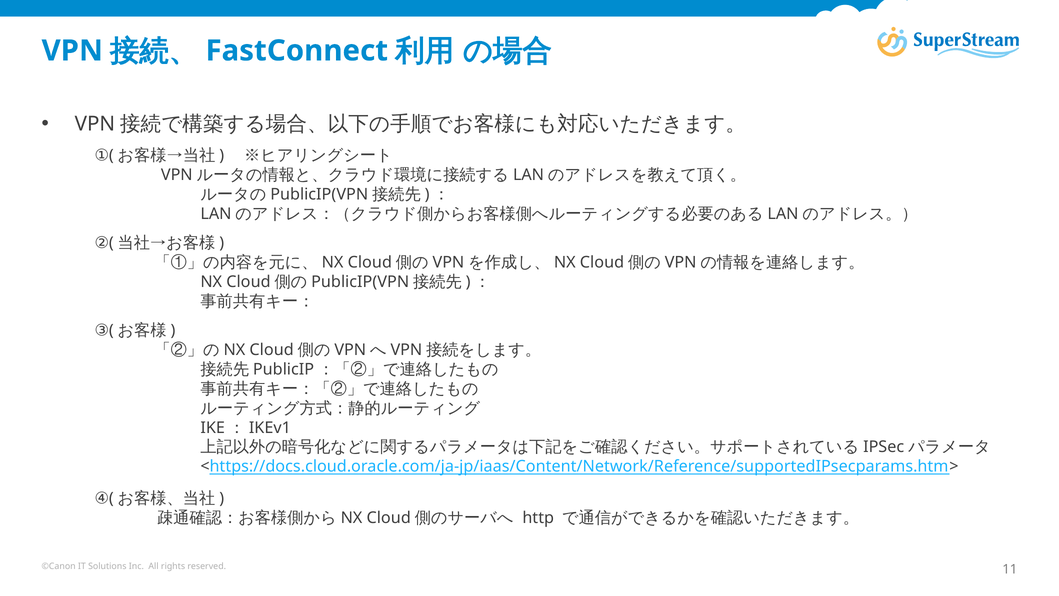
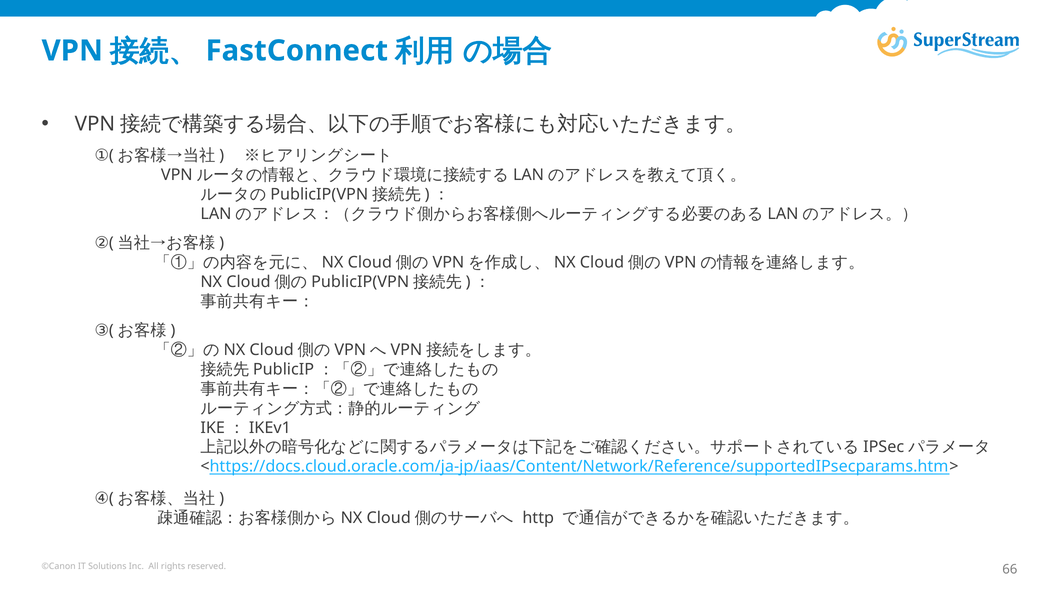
11: 11 -> 66 (1010, 569)
